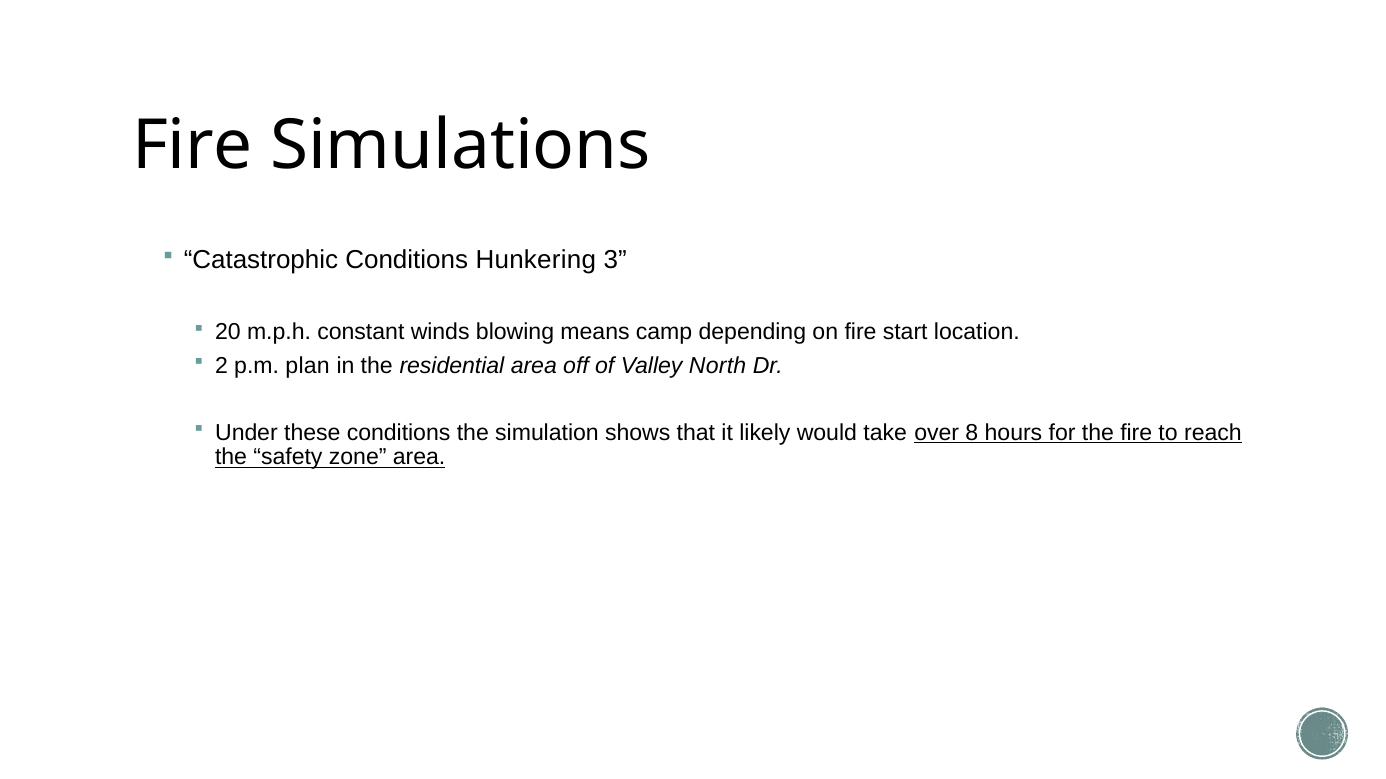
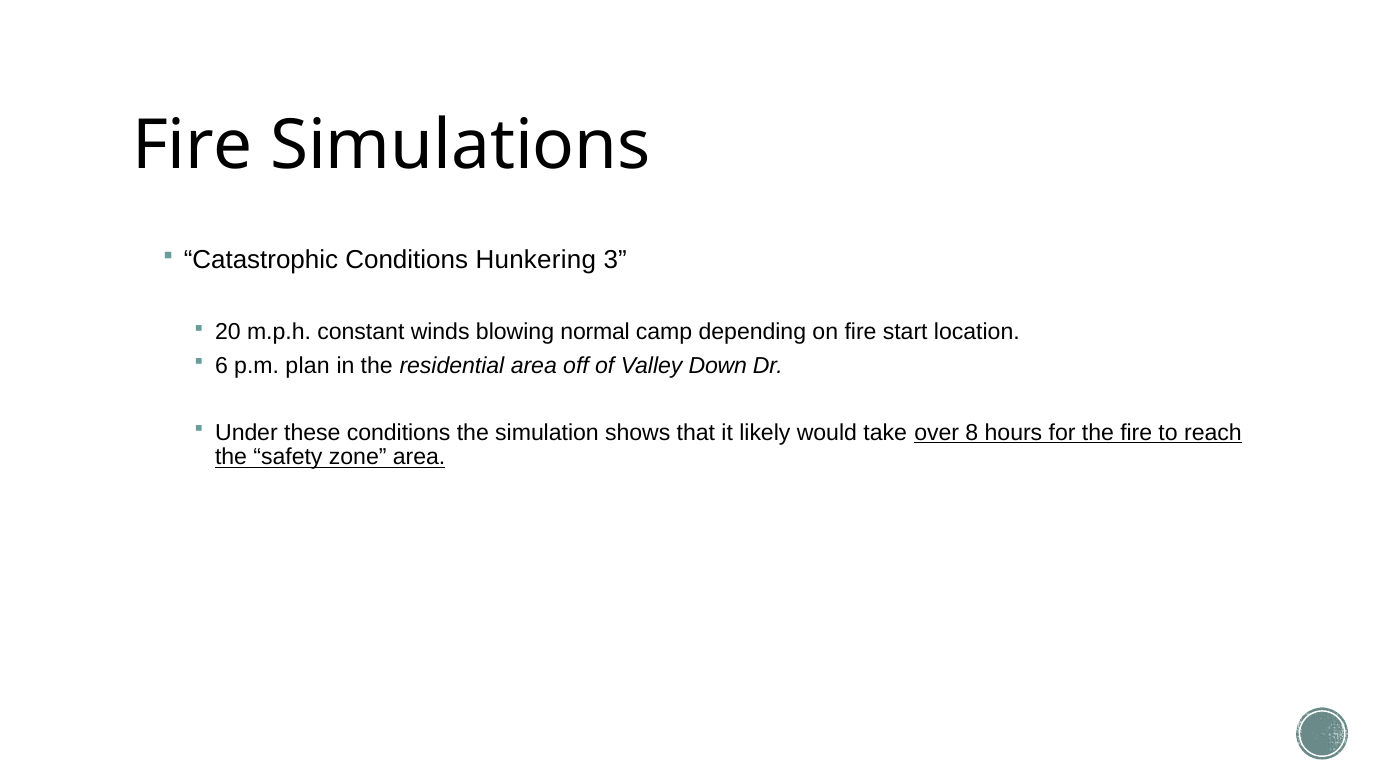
means: means -> normal (595, 332)
2: 2 -> 6 (222, 366)
North: North -> Down (718, 366)
